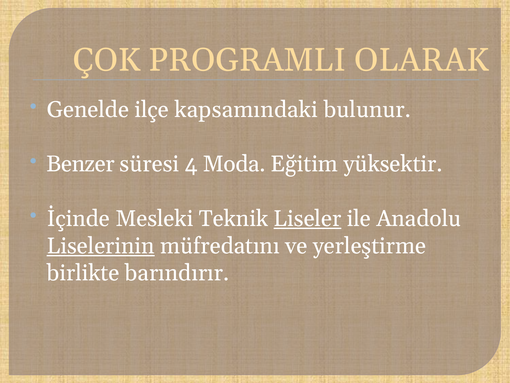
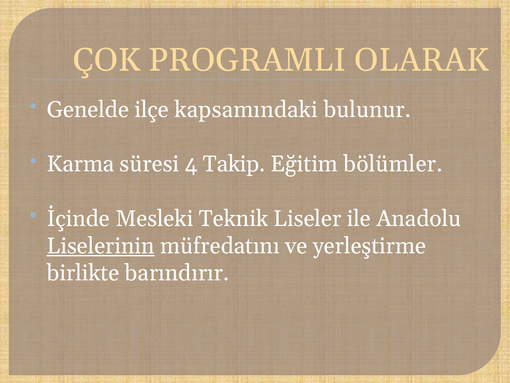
Benzer: Benzer -> Karma (81, 164)
Moda: Moda -> Takip (234, 164)
yüksektir: yüksektir -> bölümler (393, 164)
Liseler underline: present -> none (307, 218)
